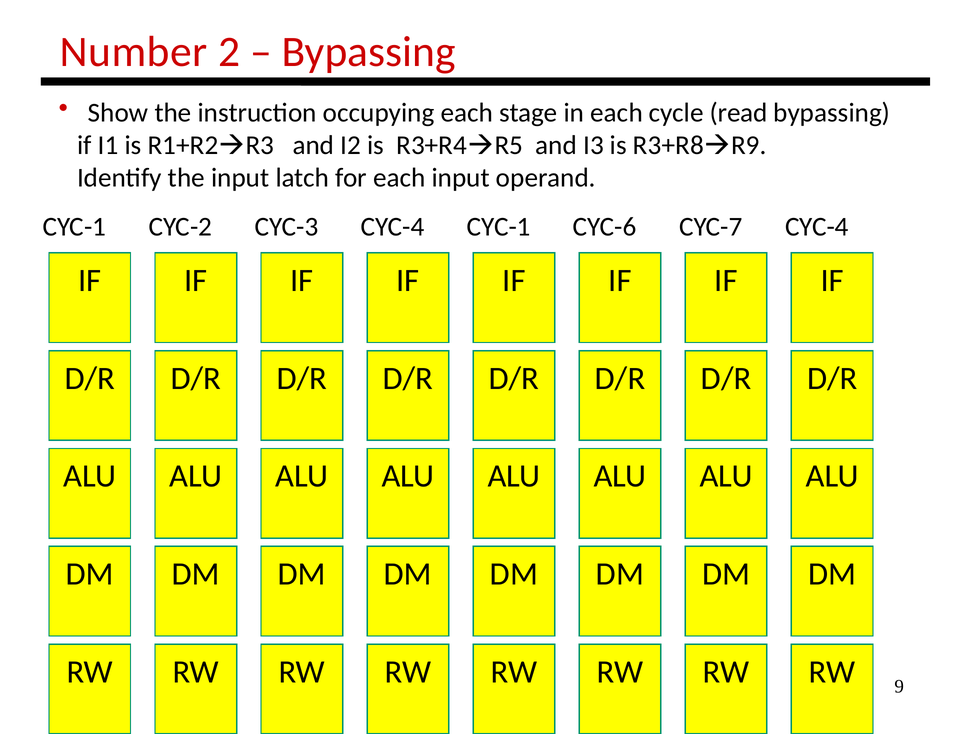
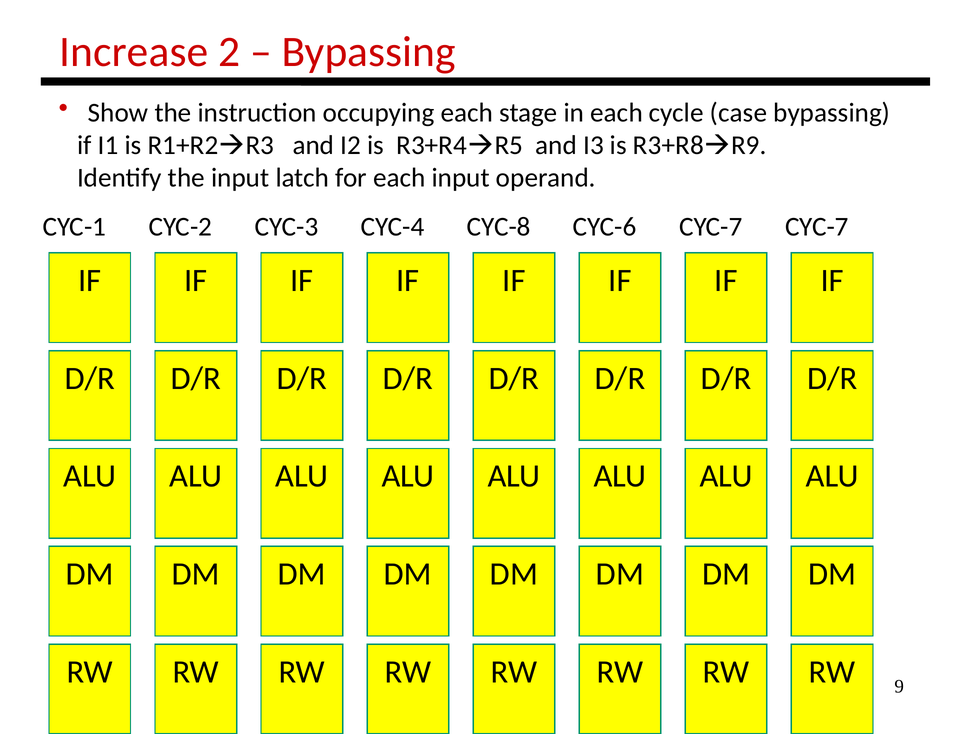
Number: Number -> Increase (134, 52)
read: read -> case (738, 113)
CYC-1: CYC-1 -> CYC-8 (499, 227)
CYC-4: CYC-4 -> CYC-7 (817, 227)
